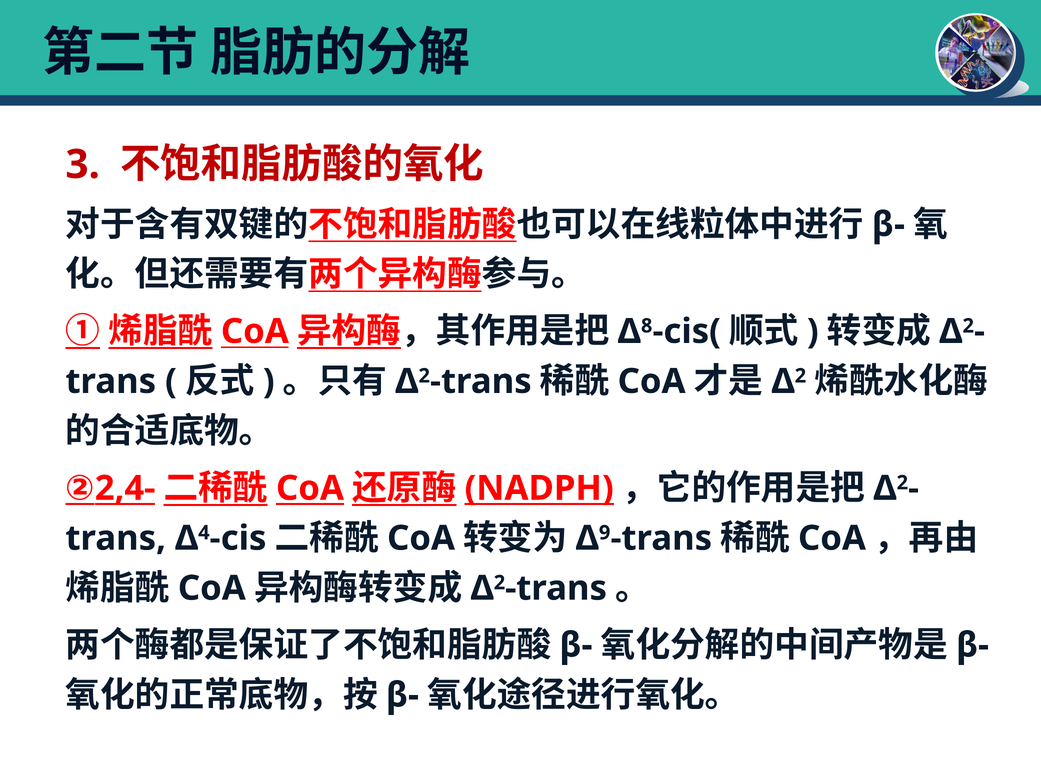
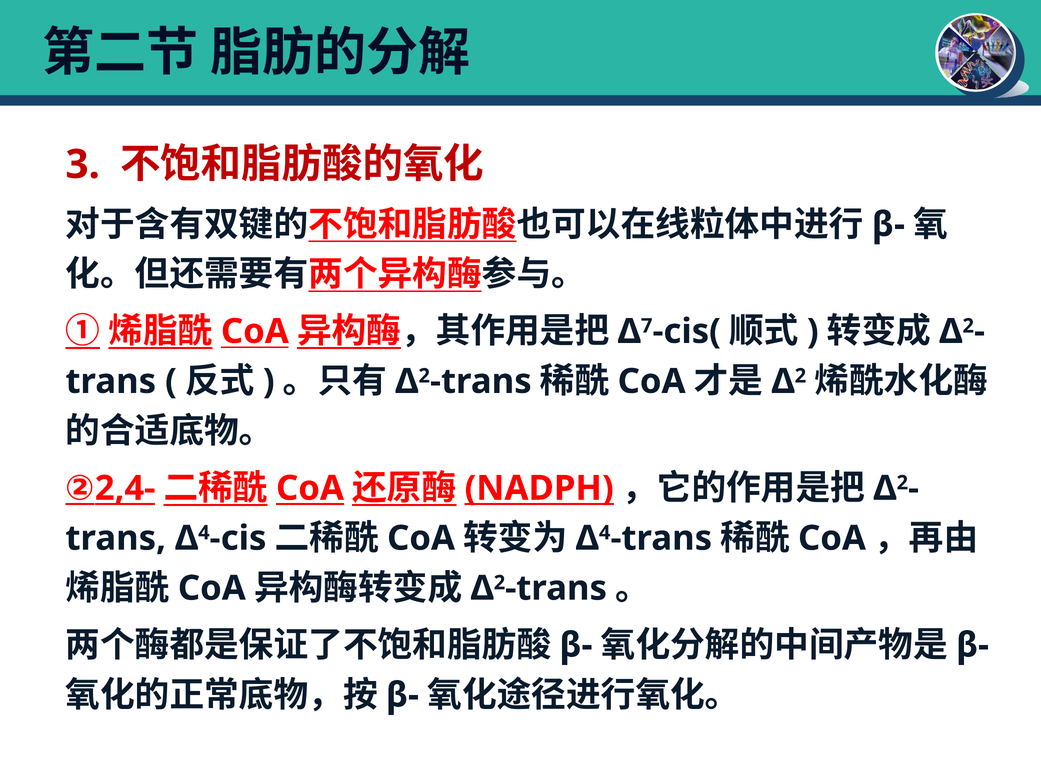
8: 8 -> 7 (647, 326)
9: 9 -> 4 (605, 533)
